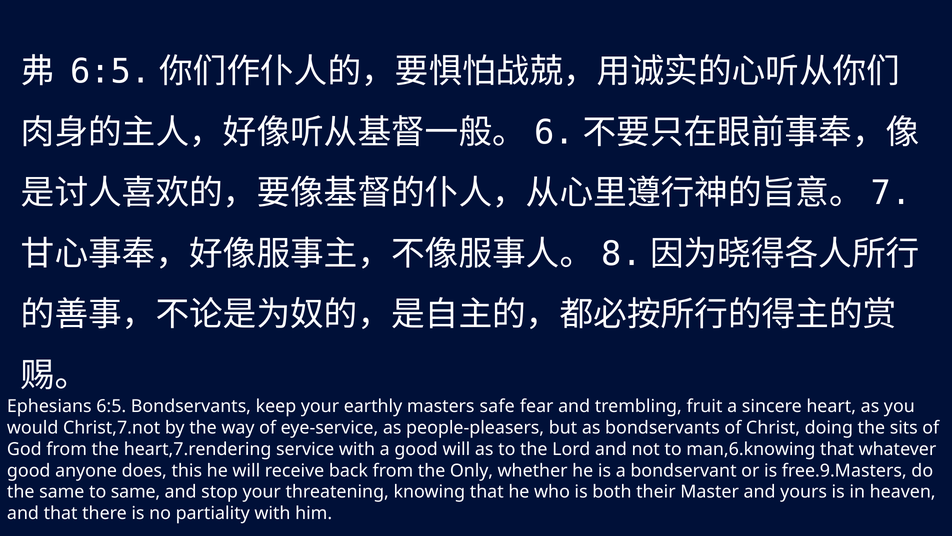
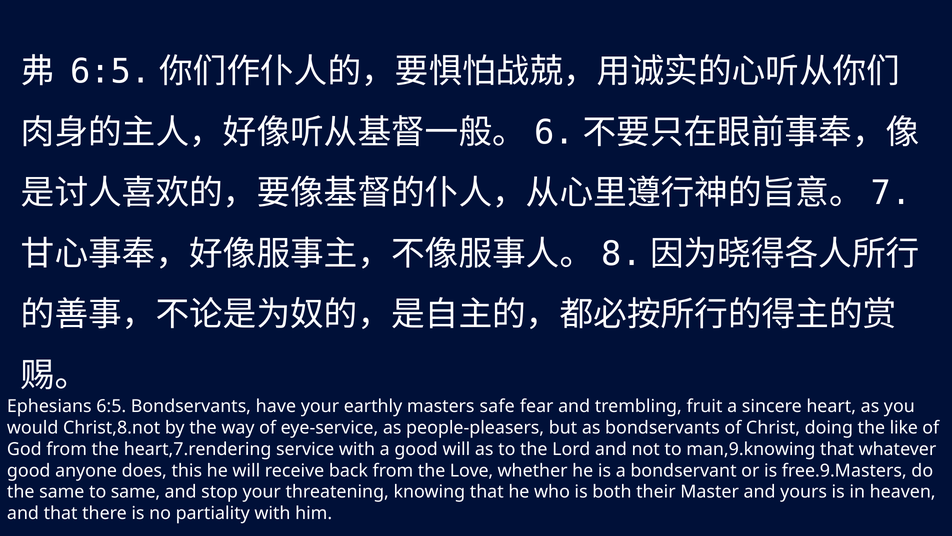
keep: keep -> have (276, 406)
Christ,7.not: Christ,7.not -> Christ,8.not (112, 427)
sits: sits -> like (904, 427)
man,6.knowing: man,6.knowing -> man,9.knowing (751, 449)
Only: Only -> Love (472, 470)
